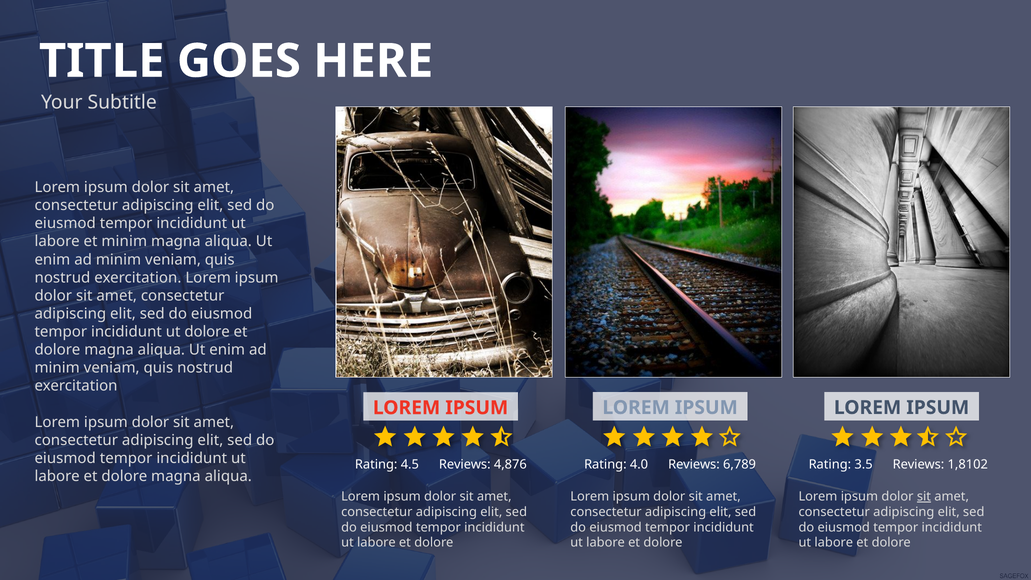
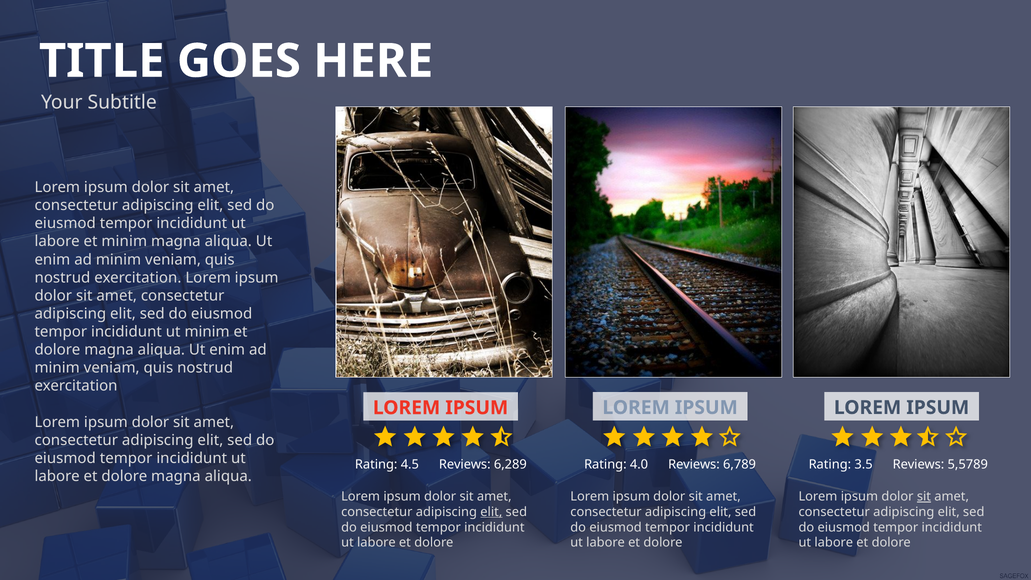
ut dolore: dolore -> minim (207, 332)
4,876: 4,876 -> 6,289 (510, 465)
1,8102: 1,8102 -> 5,5789 (968, 465)
elit underline: none -> present (491, 512)
